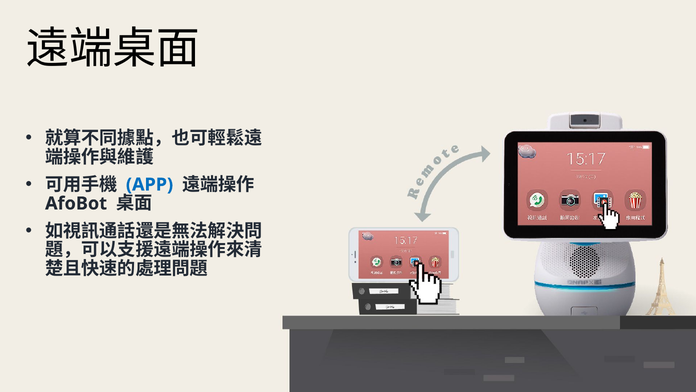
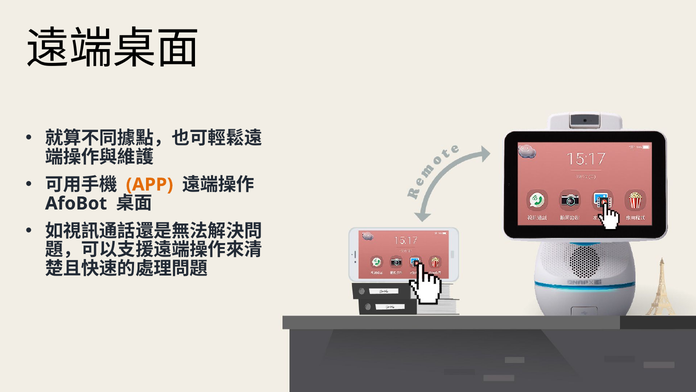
APP colour: blue -> orange (150, 184)
